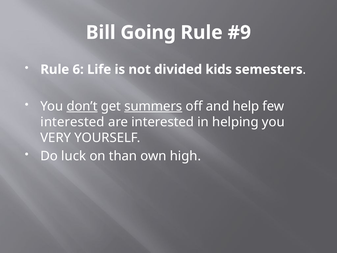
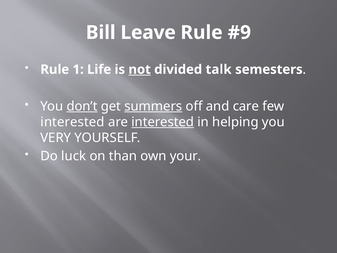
Going: Going -> Leave (148, 33)
6: 6 -> 1 (78, 69)
not underline: none -> present (140, 69)
kids: kids -> talk (219, 69)
help: help -> care (246, 106)
interested underline: none -> present (163, 122)
high: high -> your (185, 156)
